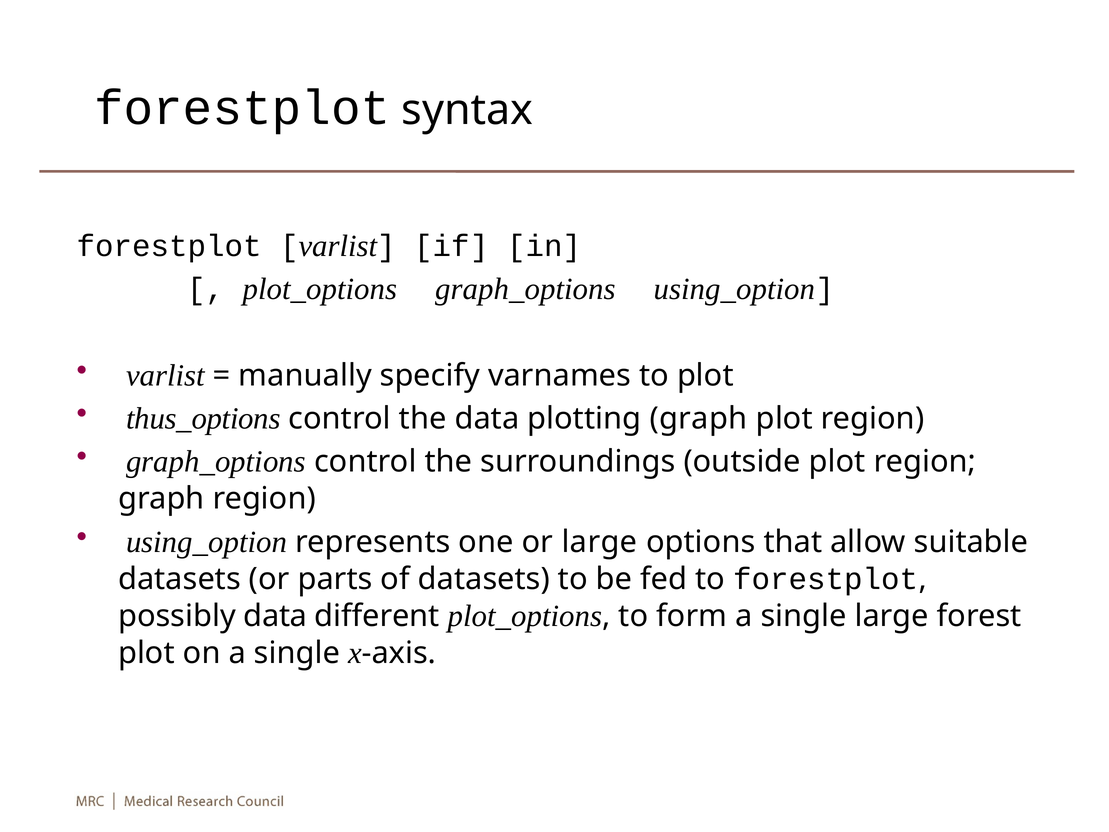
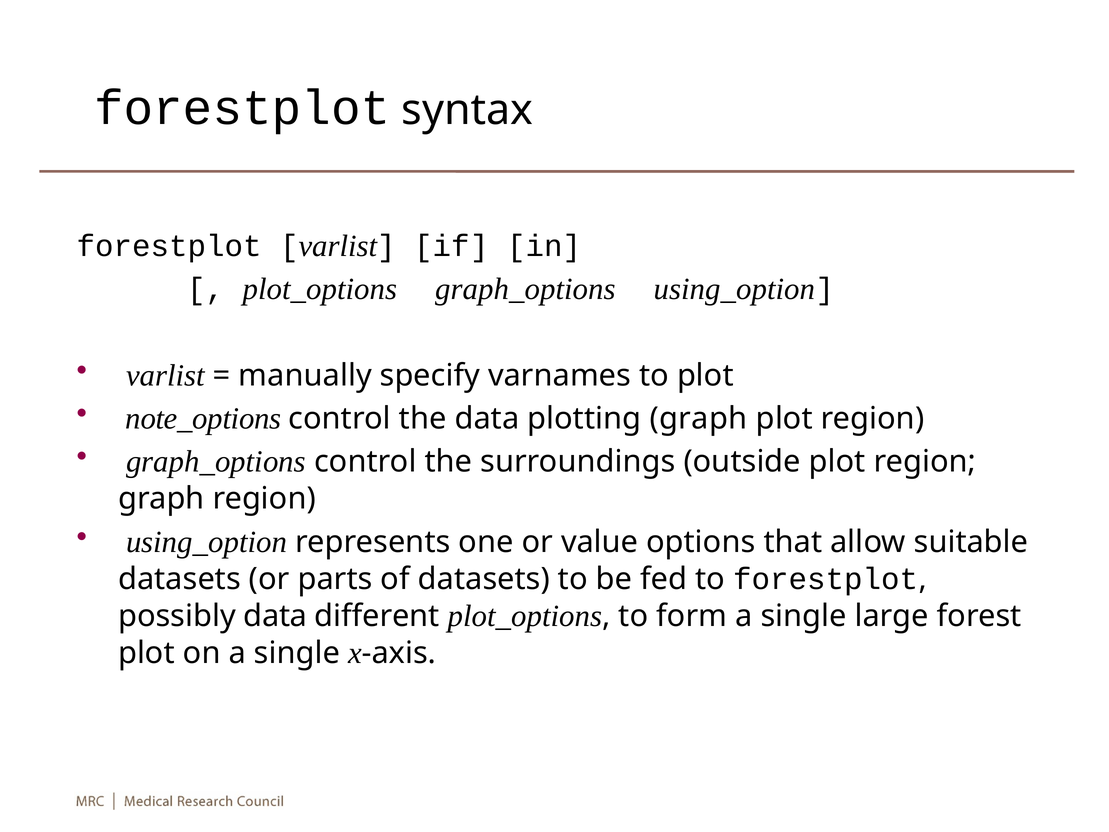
thus_options: thus_options -> note_options (203, 418)
or large: large -> value (600, 542)
